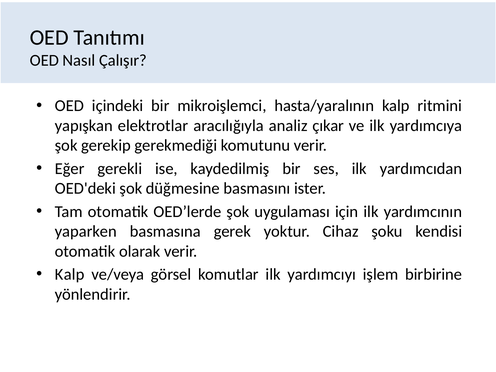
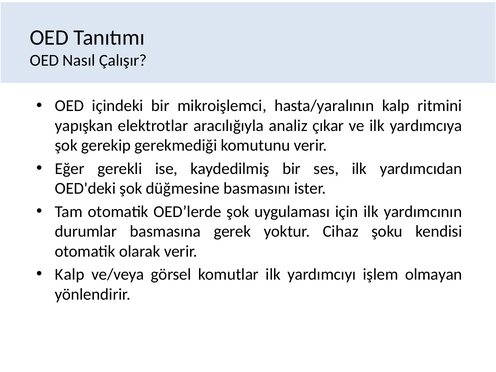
yaparken: yaparken -> durumlar (86, 231)
birbirine: birbirine -> olmayan (434, 274)
